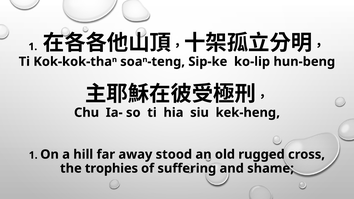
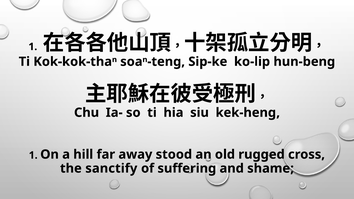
trophies: trophies -> sanctify (111, 168)
